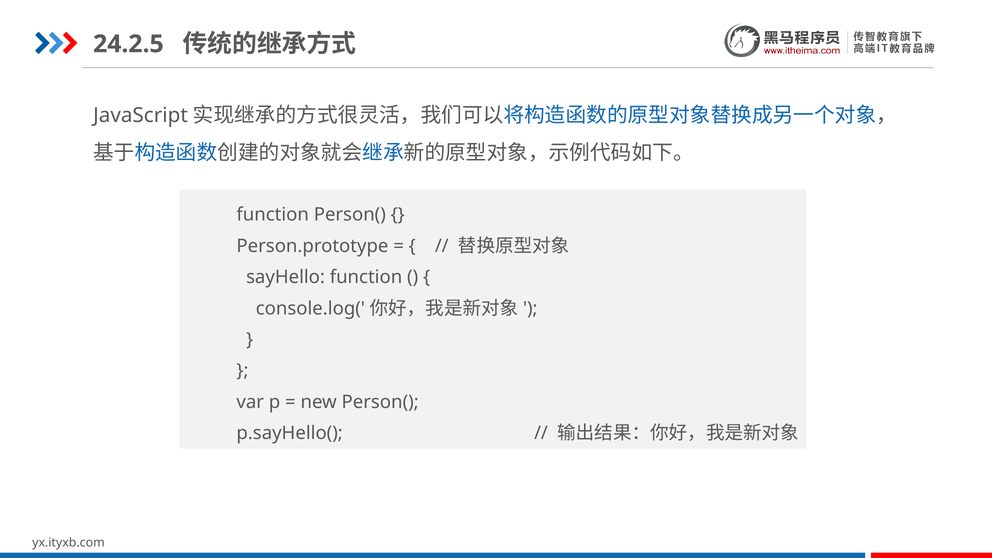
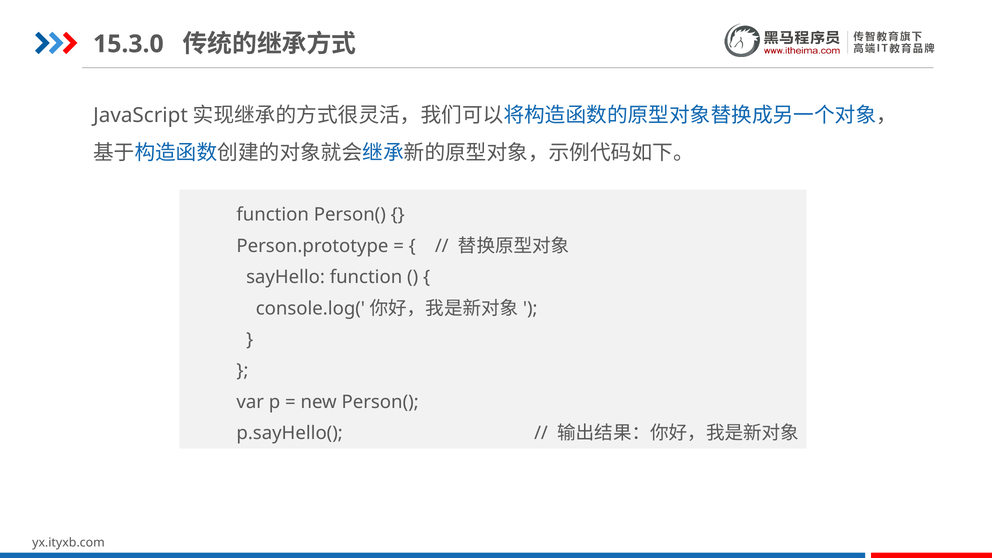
24.2.5: 24.2.5 -> 15.3.0 (128, 44)
